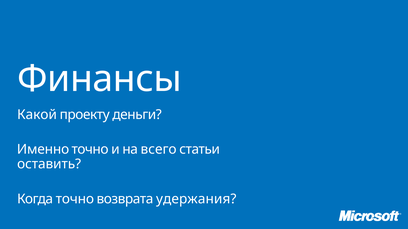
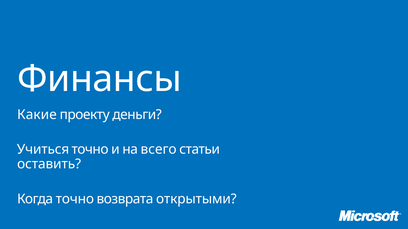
Какой: Какой -> Какие (37, 115)
Именно: Именно -> Учиться (43, 150)
удержания: удержания -> открытыми (196, 199)
